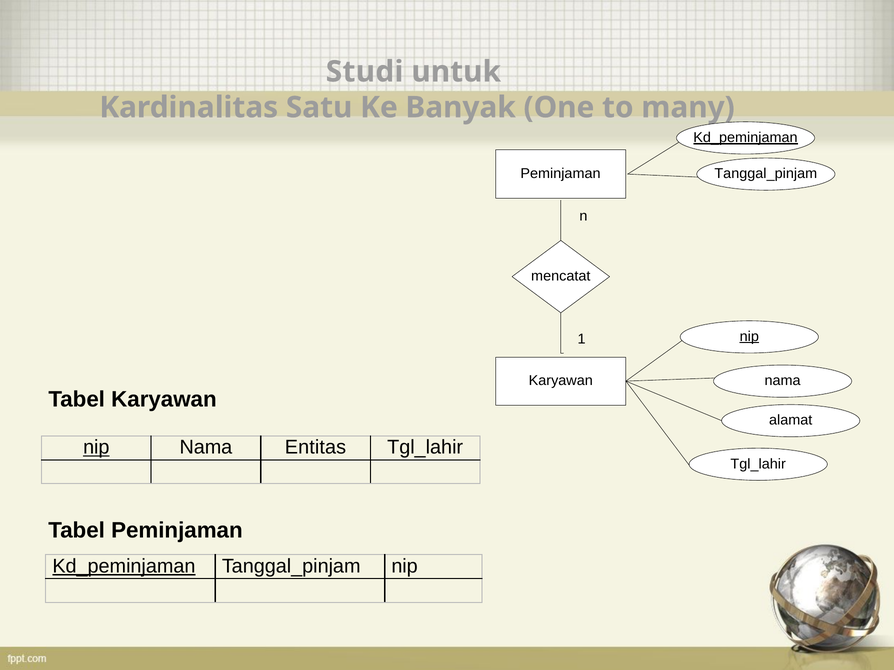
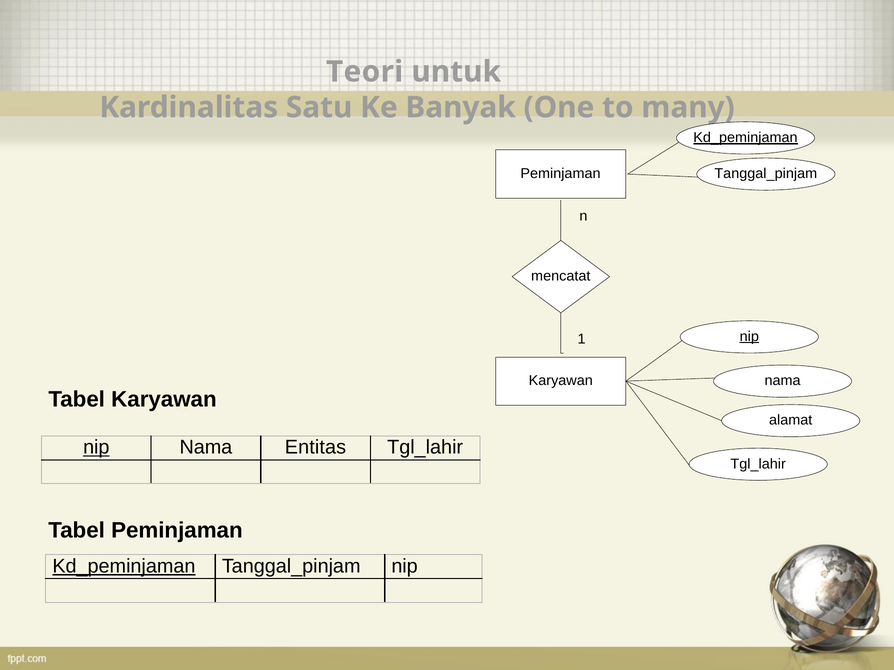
Studi: Studi -> Teori (365, 72)
